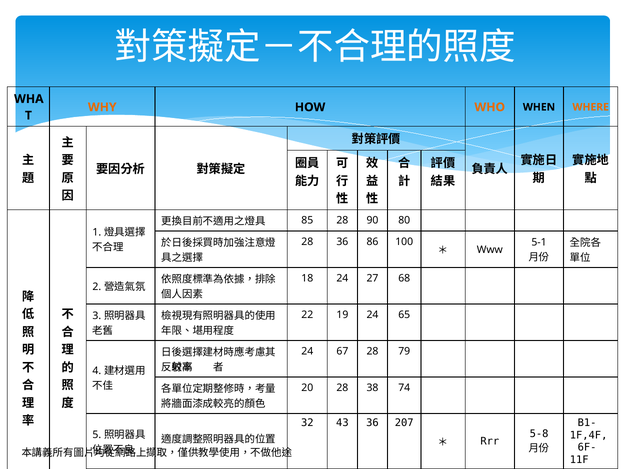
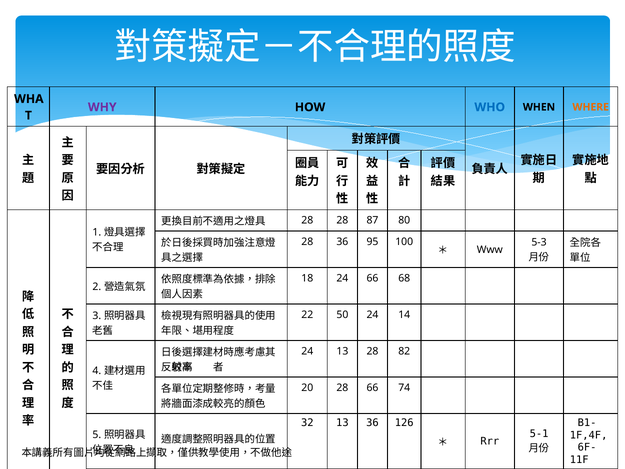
WHY colour: orange -> purple (102, 107)
WHO colour: orange -> blue (490, 107)
85: 85 -> 28 (307, 220)
90: 90 -> 87 (372, 220)
86: 86 -> 95 (372, 242)
5-1: 5-1 -> 5-3 (539, 242)
24 27: 27 -> 66 (372, 278)
19: 19 -> 50 (342, 315)
65: 65 -> 14 (404, 315)
24 67: 67 -> 13 (342, 351)
79: 79 -> 82 (404, 351)
28 38: 38 -> 66 (372, 388)
32 43: 43 -> 13 (342, 423)
207: 207 -> 126 (404, 423)
5-8: 5-8 -> 5-1 (539, 433)
